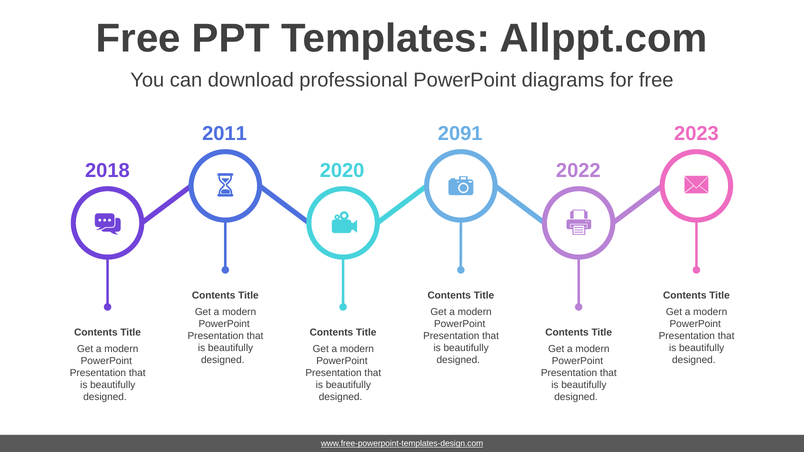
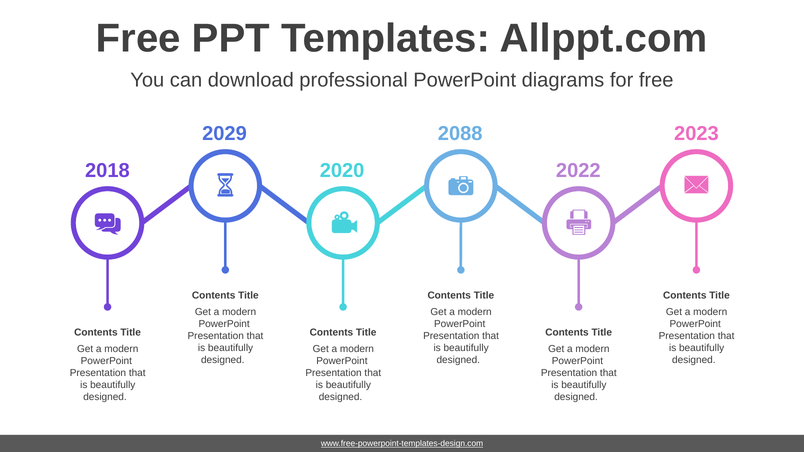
2011: 2011 -> 2029 (225, 134)
2091: 2091 -> 2088 (460, 134)
